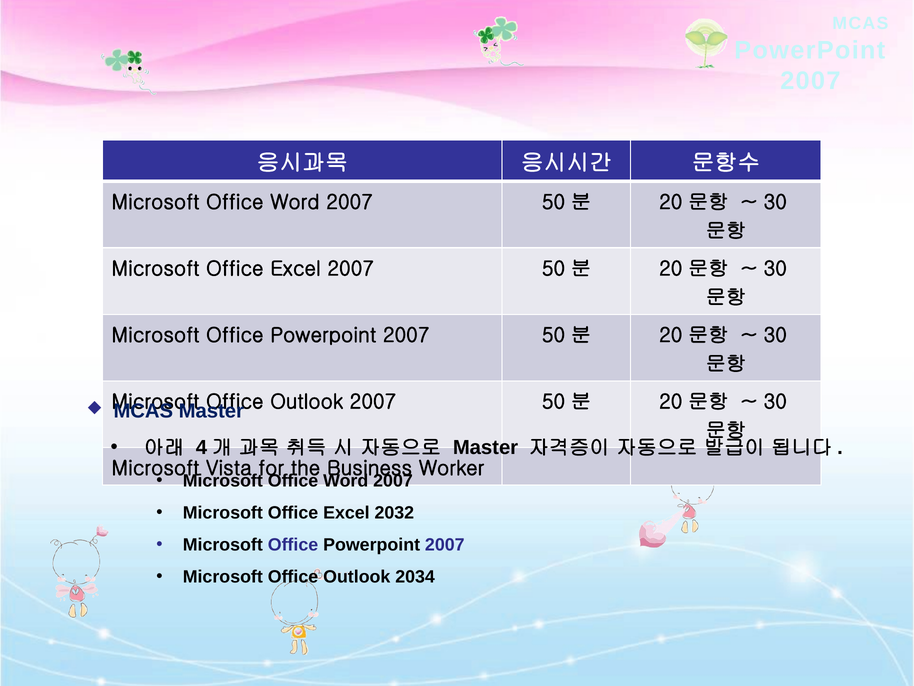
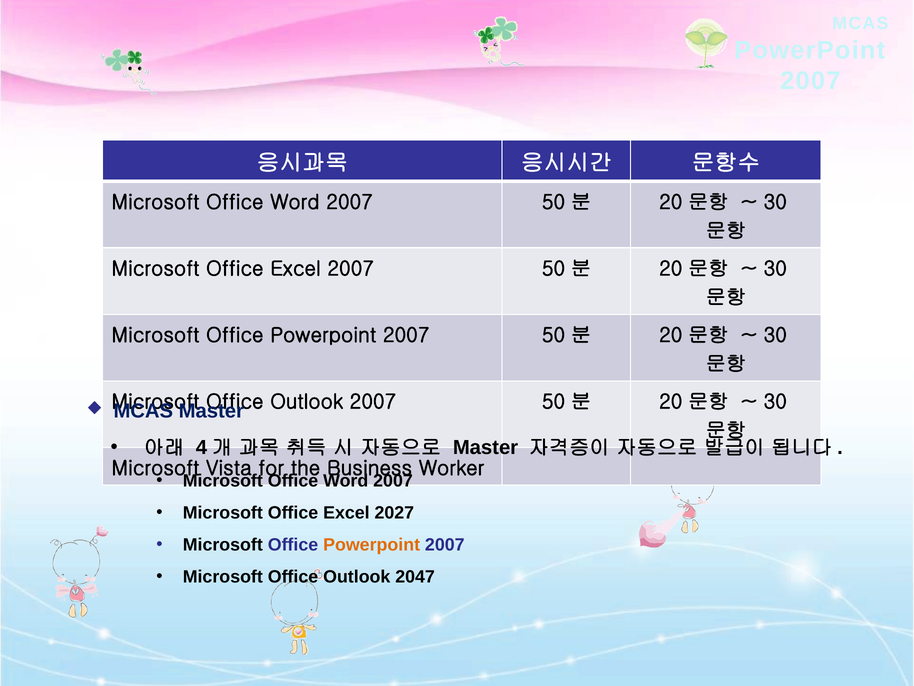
2032: 2032 -> 2027 (394, 513)
Powerpoint colour: black -> orange (372, 545)
2034: 2034 -> 2047 (415, 577)
